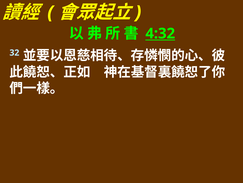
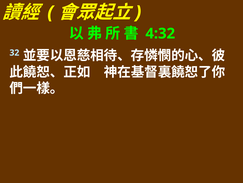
4:32 underline: present -> none (160, 33)
